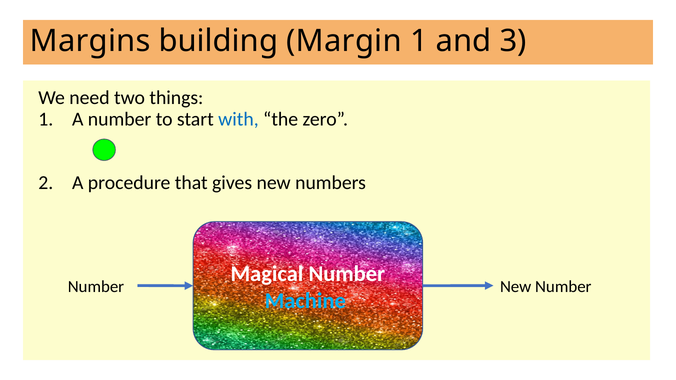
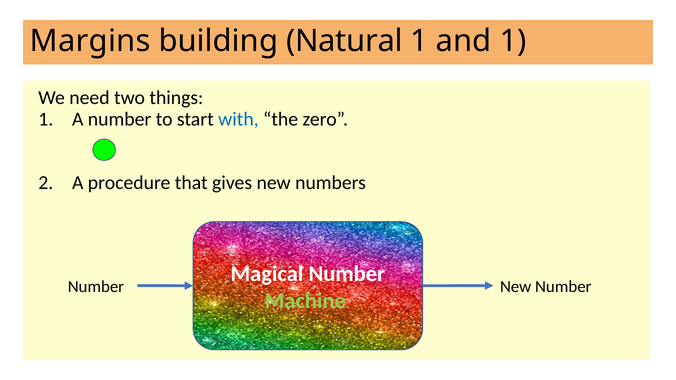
Margin: Margin -> Natural (344, 41)
and 3: 3 -> 1 (513, 41)
Machine colour: light blue -> light green (305, 301)
